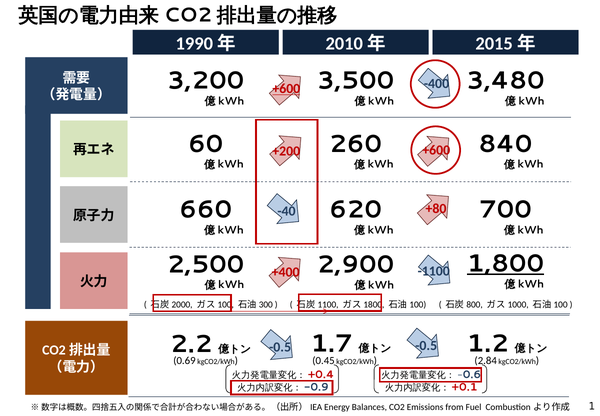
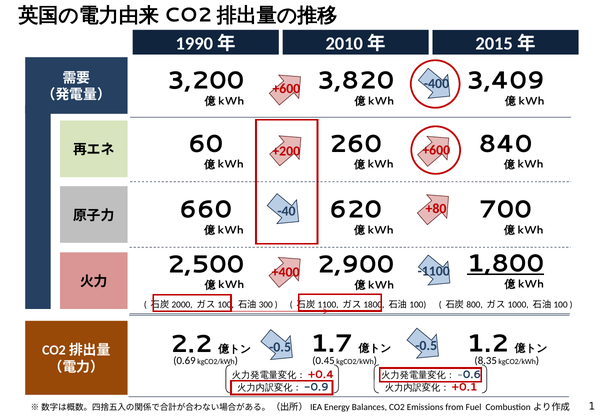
3,500: 3,500 -> 3,820 (356, 81)
3,480: 3,480 -> 3,409 (506, 81)
+600 underline: present -> none (286, 89)
2.84: 2.84 -> 8.35 (486, 360)
